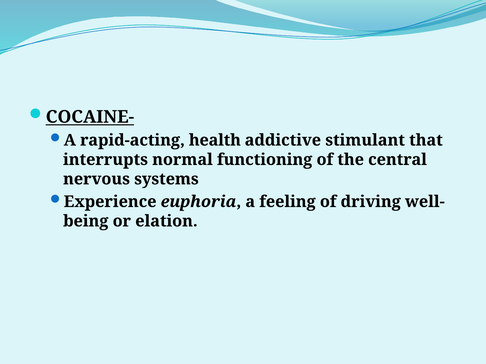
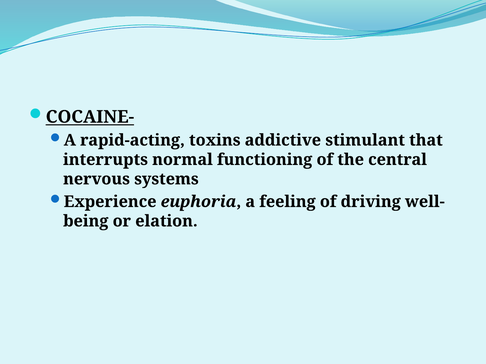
health: health -> toxins (215, 140)
